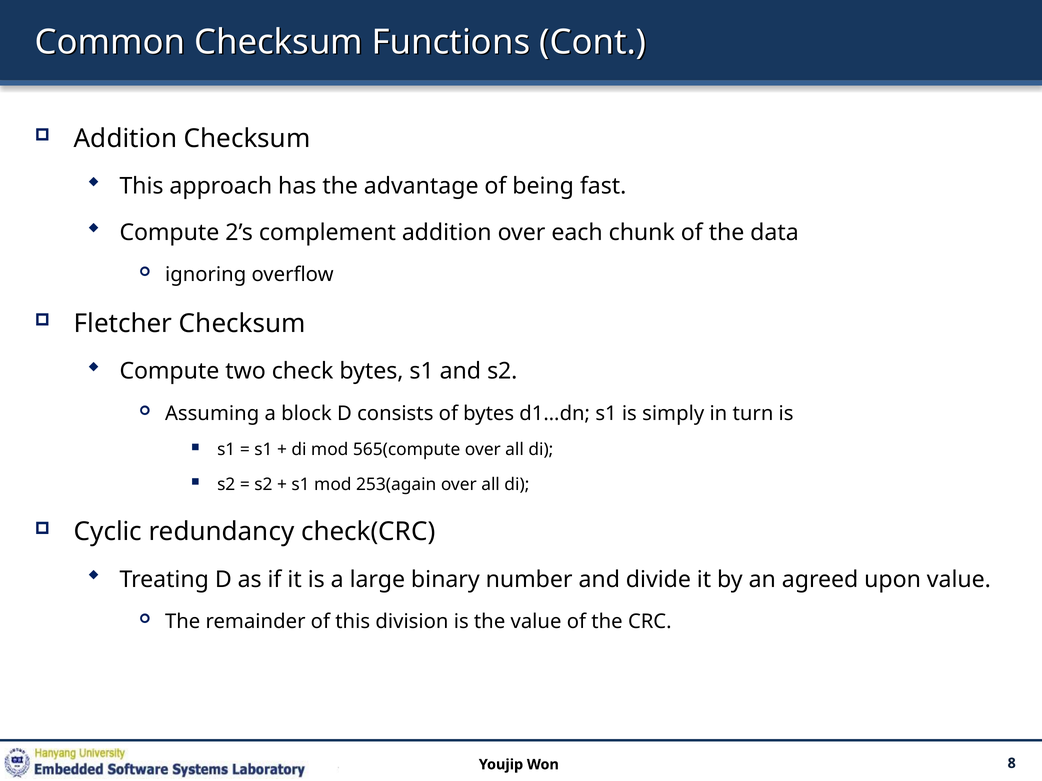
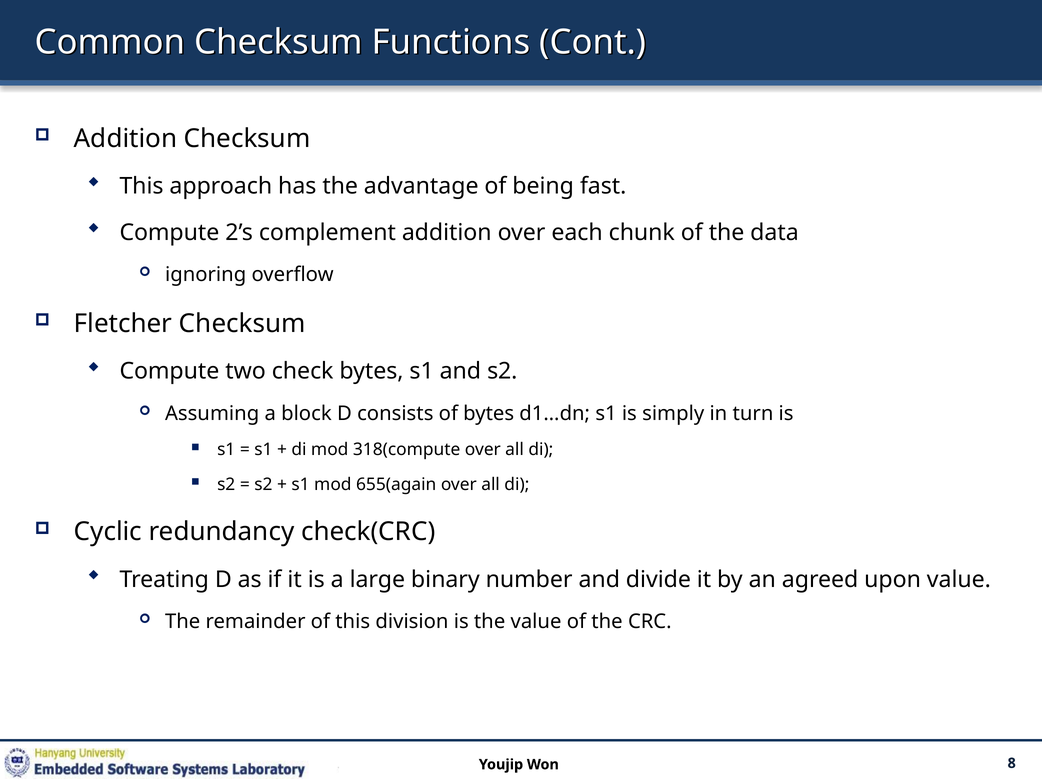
565(compute: 565(compute -> 318(compute (407, 450)
253(again: 253(again -> 655(again (396, 485)
